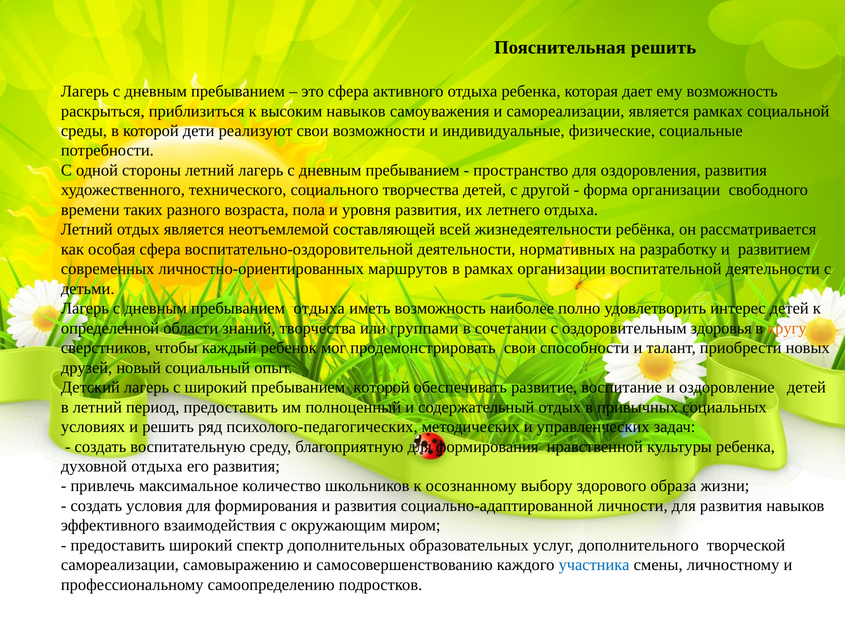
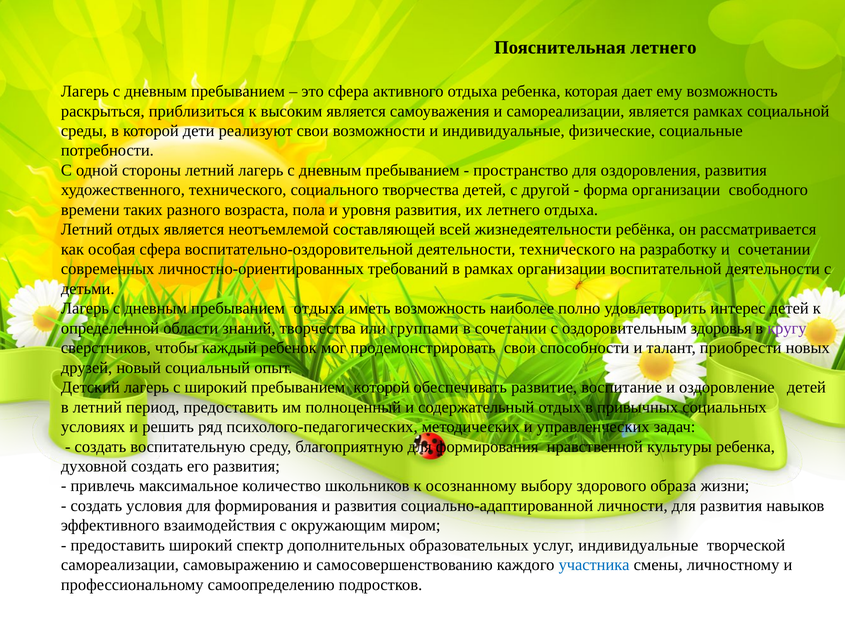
Пояснительная решить: решить -> летнего (664, 47)
высоким навыков: навыков -> является (356, 111)
деятельности нормативных: нормативных -> технического (567, 249)
и развитием: развитием -> сочетании (774, 249)
маршрутов: маршрутов -> требований (408, 269)
кругу colour: orange -> purple (787, 328)
духовной отдыха: отдыха -> создать (157, 466)
услуг дополнительного: дополнительного -> индивидуальные (638, 545)
